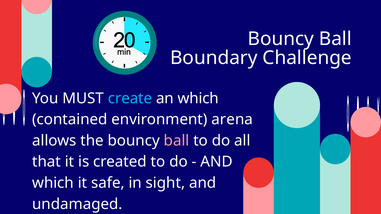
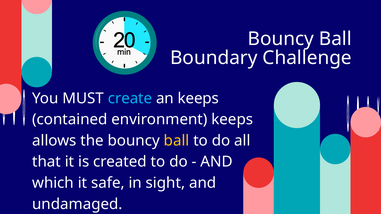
an which: which -> keeps (198, 98)
environment arena: arena -> keeps (232, 120)
ball colour: pink -> yellow (177, 141)
